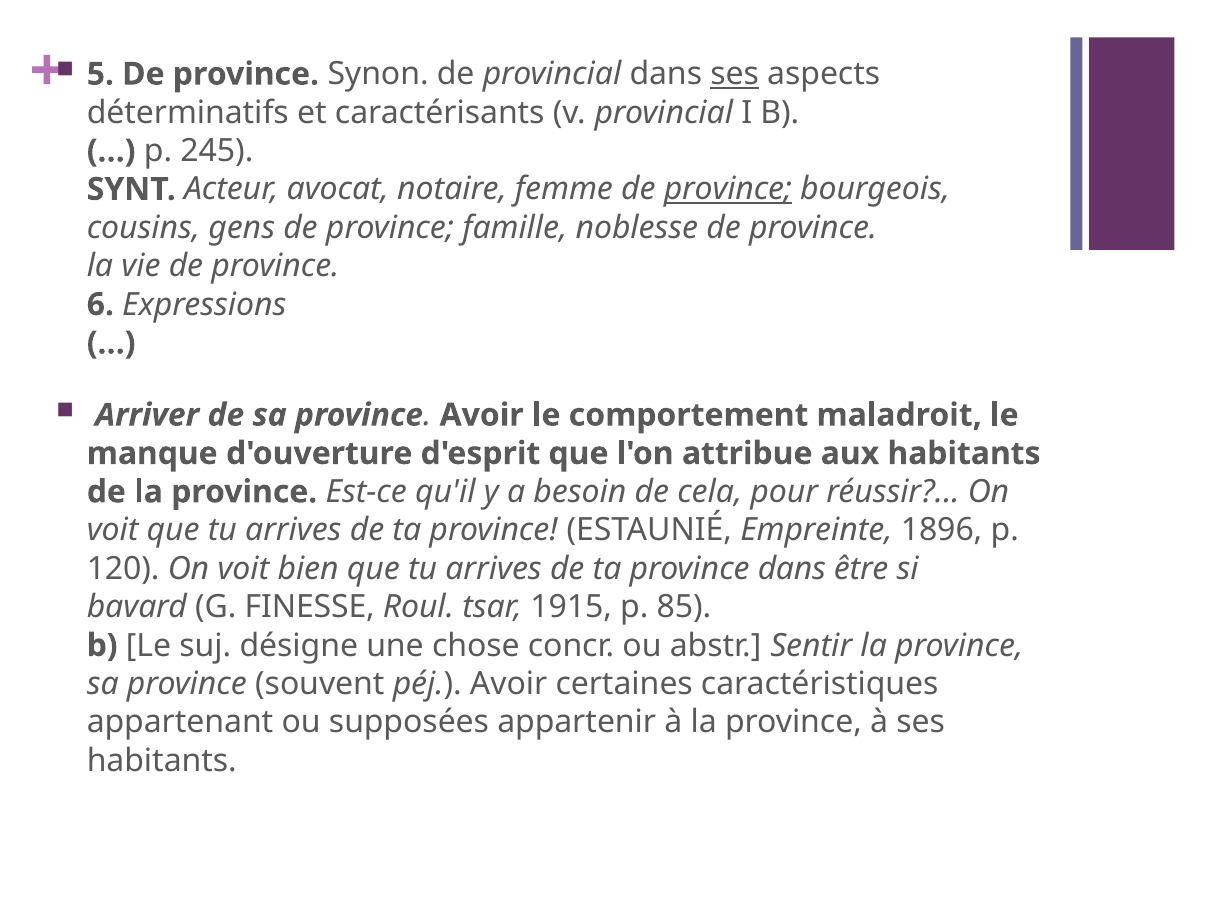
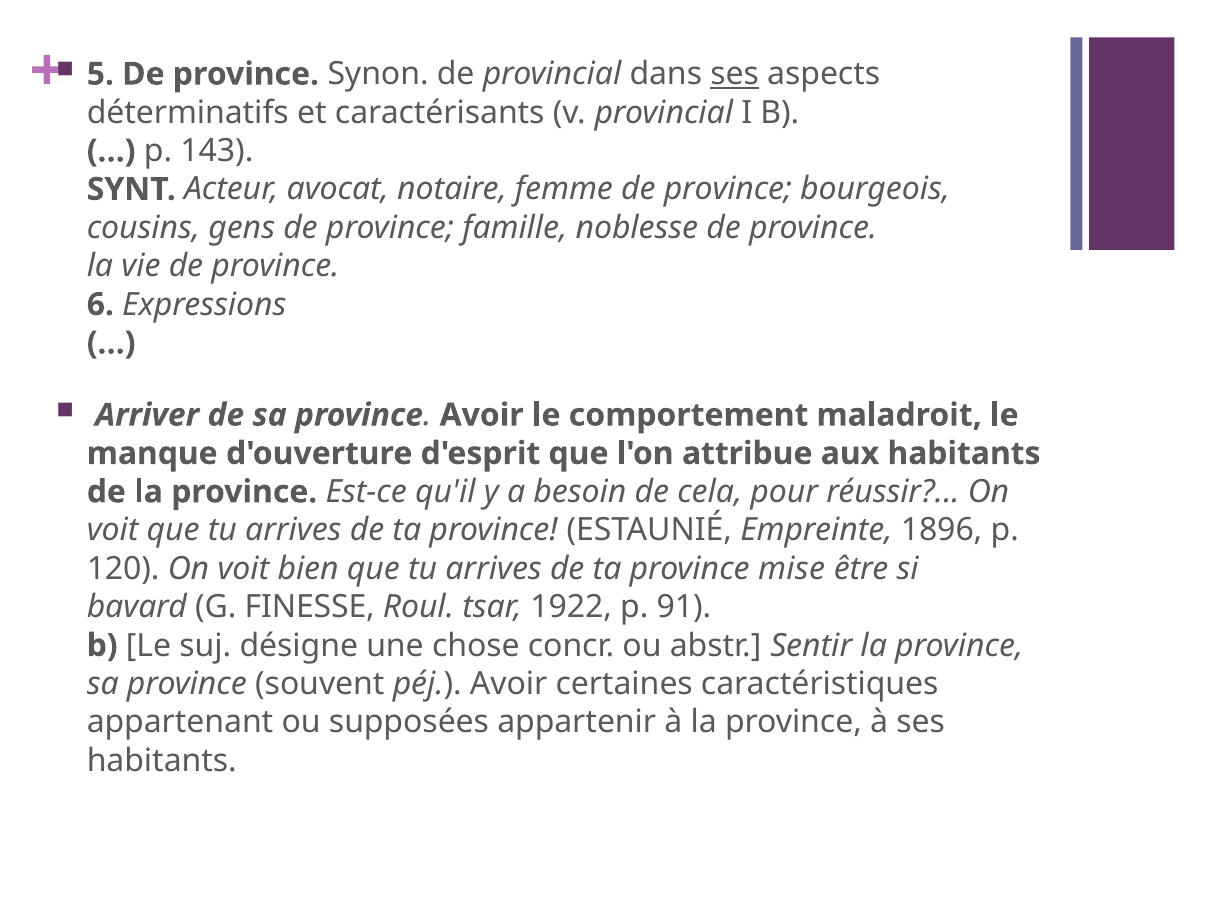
245: 245 -> 143 (217, 151)
province underline: present -> none (728, 189)
province dans: dans -> mise (792, 569)
1915: 1915 -> 1922 (571, 607)
85: 85 -> 91 (684, 607)
